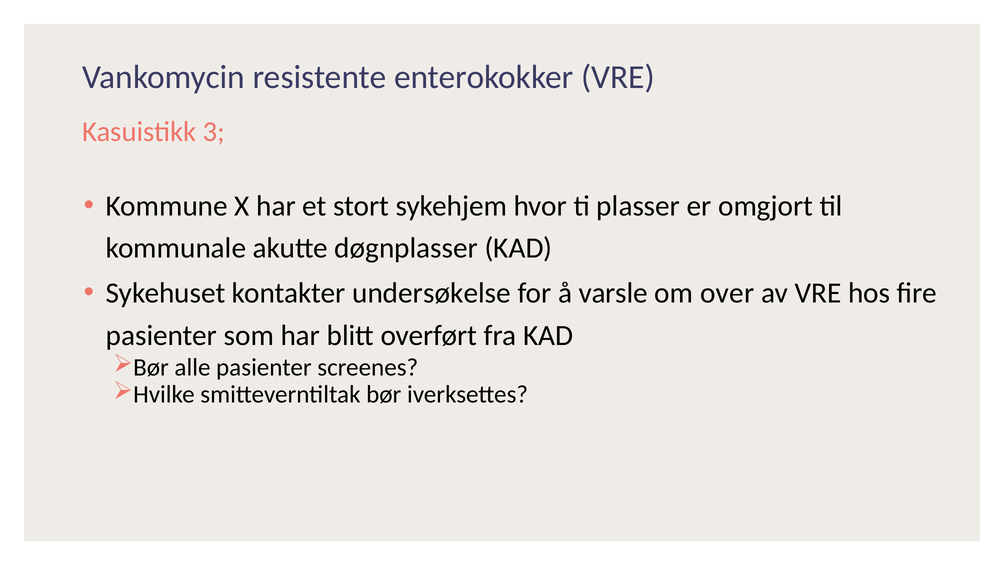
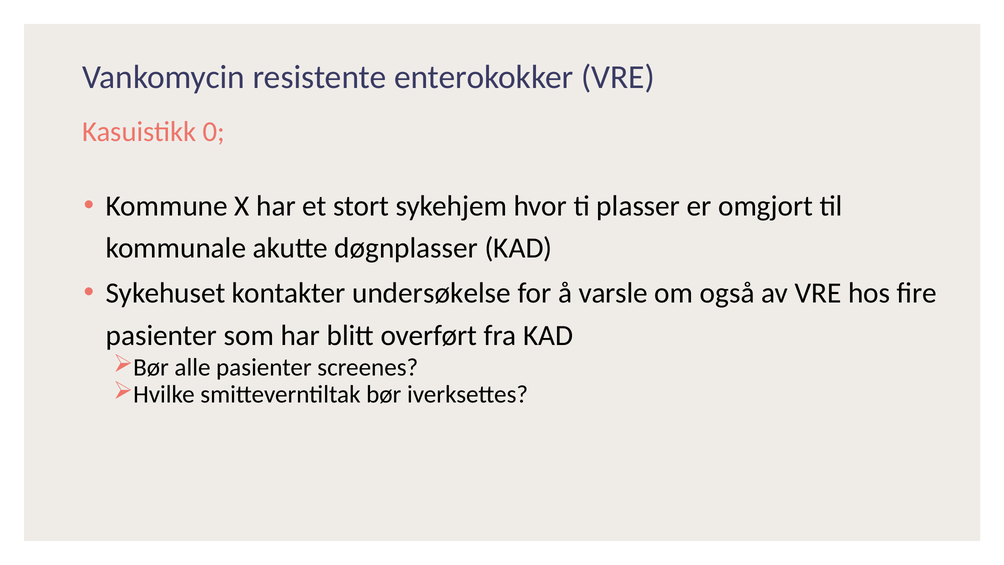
3: 3 -> 0 (214, 132)
over: over -> også (727, 293)
